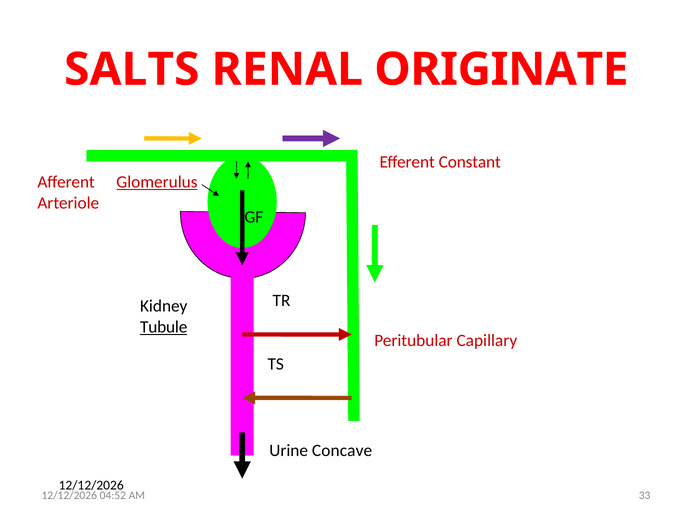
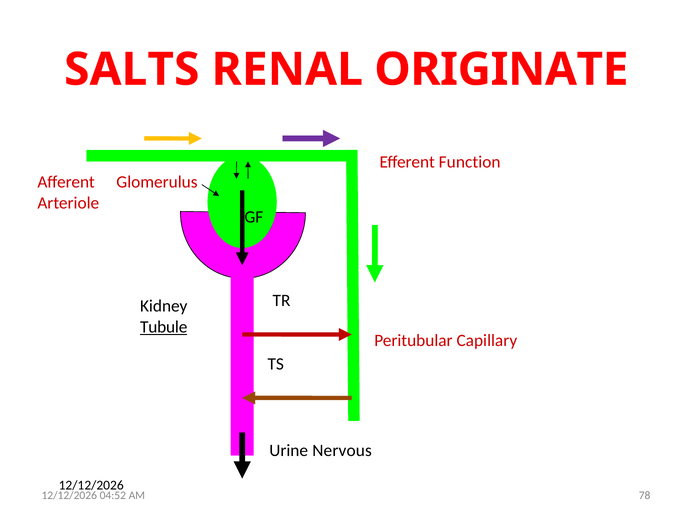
Constant: Constant -> Function (470, 162)
Glomerulus underline: present -> none (157, 182)
Concave: Concave -> Nervous (342, 451)
33: 33 -> 78 (645, 496)
